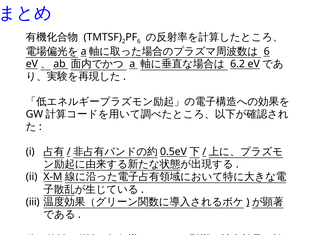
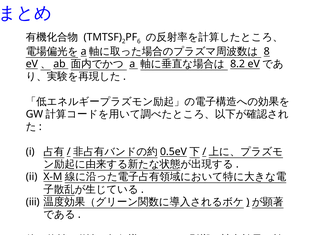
6: 6 -> 8 (267, 51)
6.2: 6.2 -> 8.2 (238, 64)
